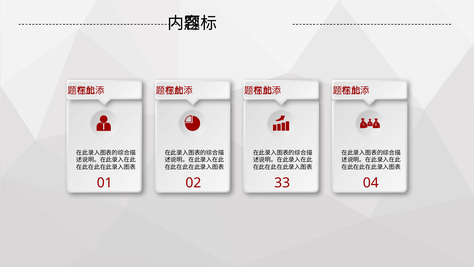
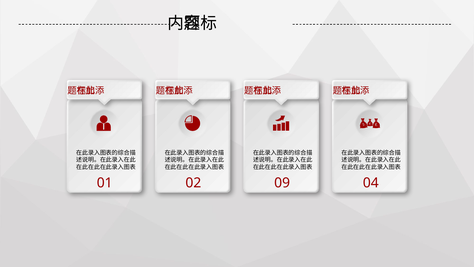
33: 33 -> 09 (282, 183)
